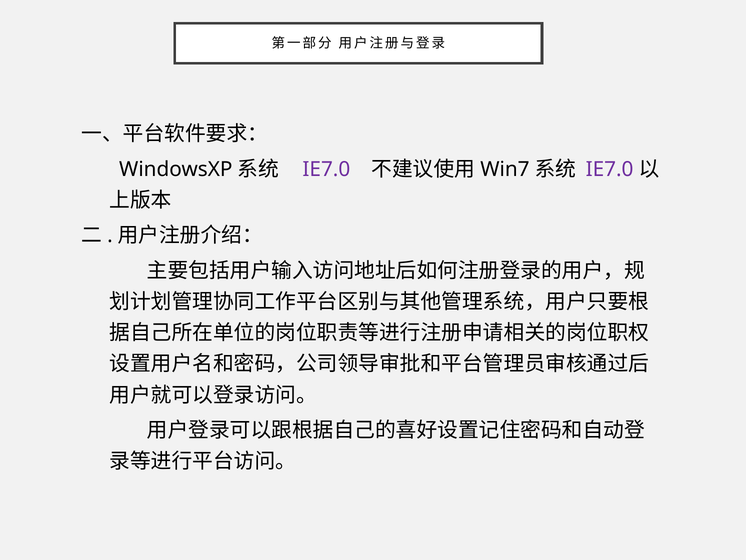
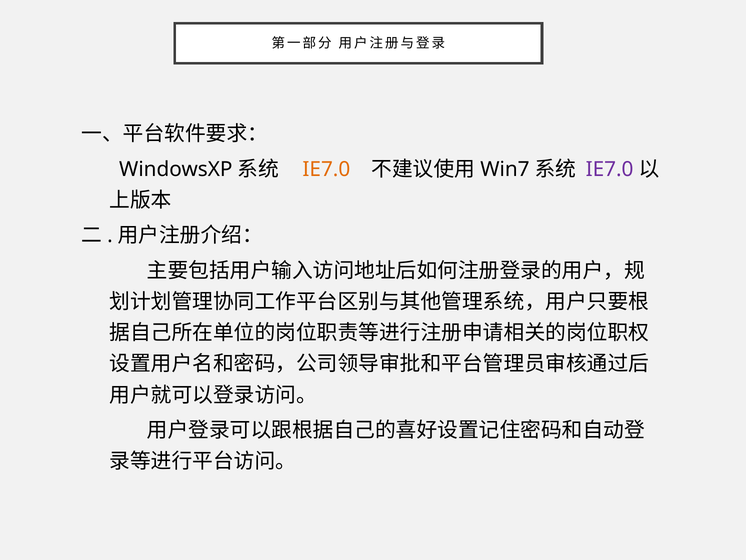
IE7.0 colour: purple -> orange (326, 169)
